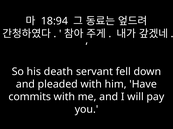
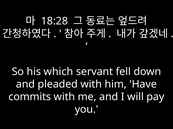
18:94: 18:94 -> 18:28 (54, 21)
death: death -> which (58, 72)
